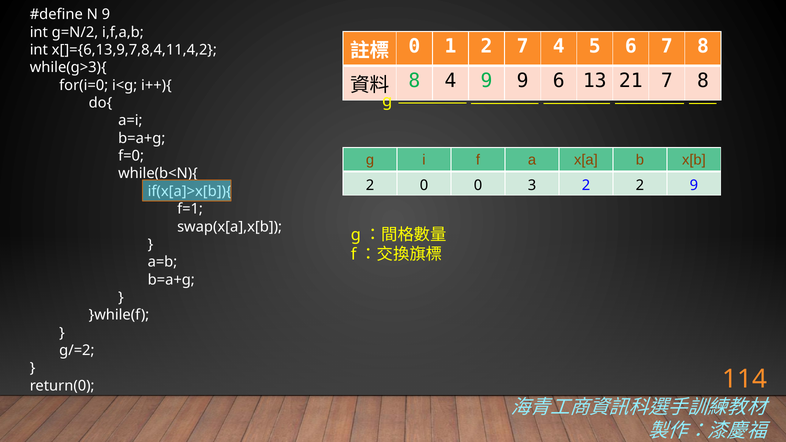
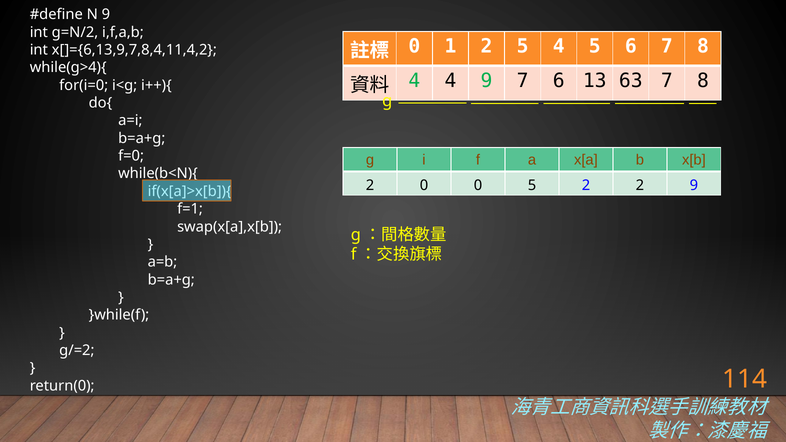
2 7: 7 -> 5 (523, 46)
while(g>3){: while(g>3){ -> while(g>4){ (68, 68)
8: 8 -> 4 (414, 81)
9 9: 9 -> 7 (523, 81)
21: 21 -> 63 (631, 81)
0 3: 3 -> 5 (532, 185)
